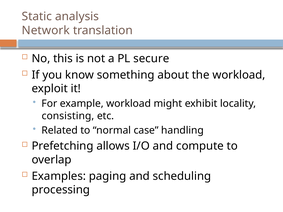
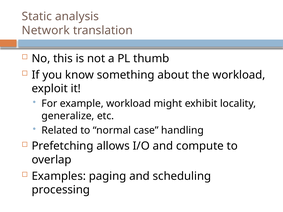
secure: secure -> thumb (151, 59)
consisting: consisting -> generalize (68, 116)
